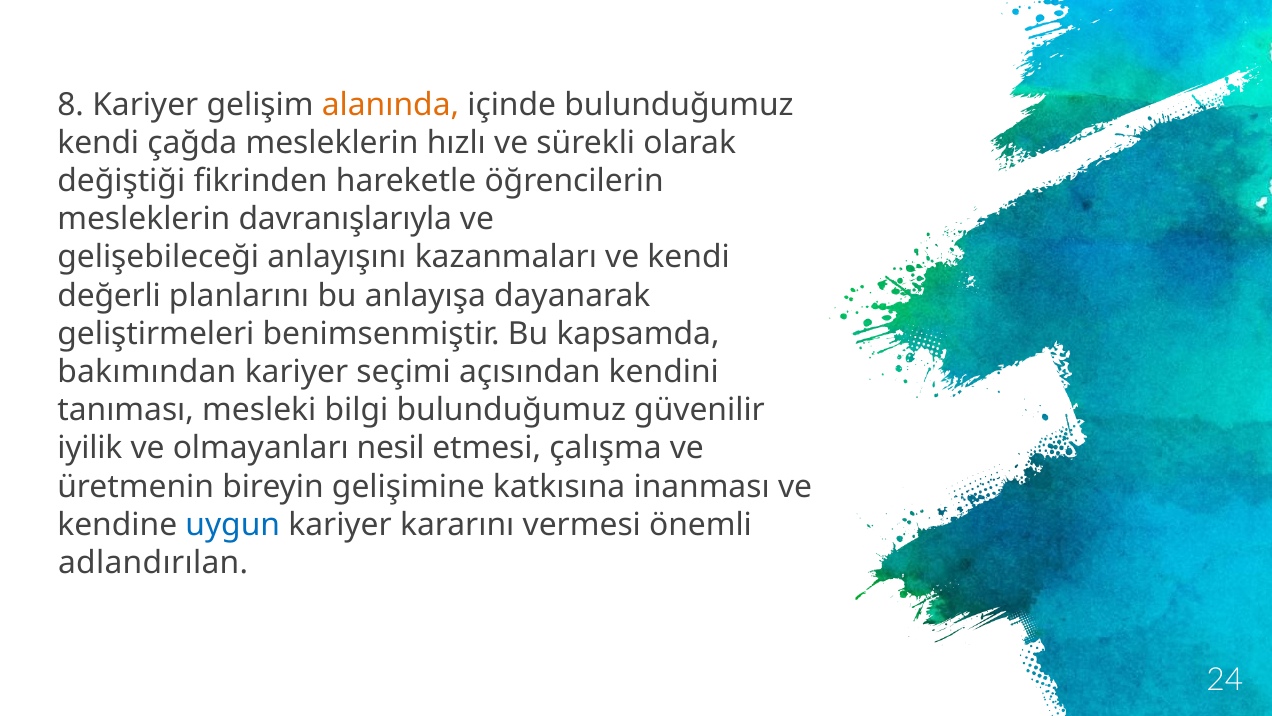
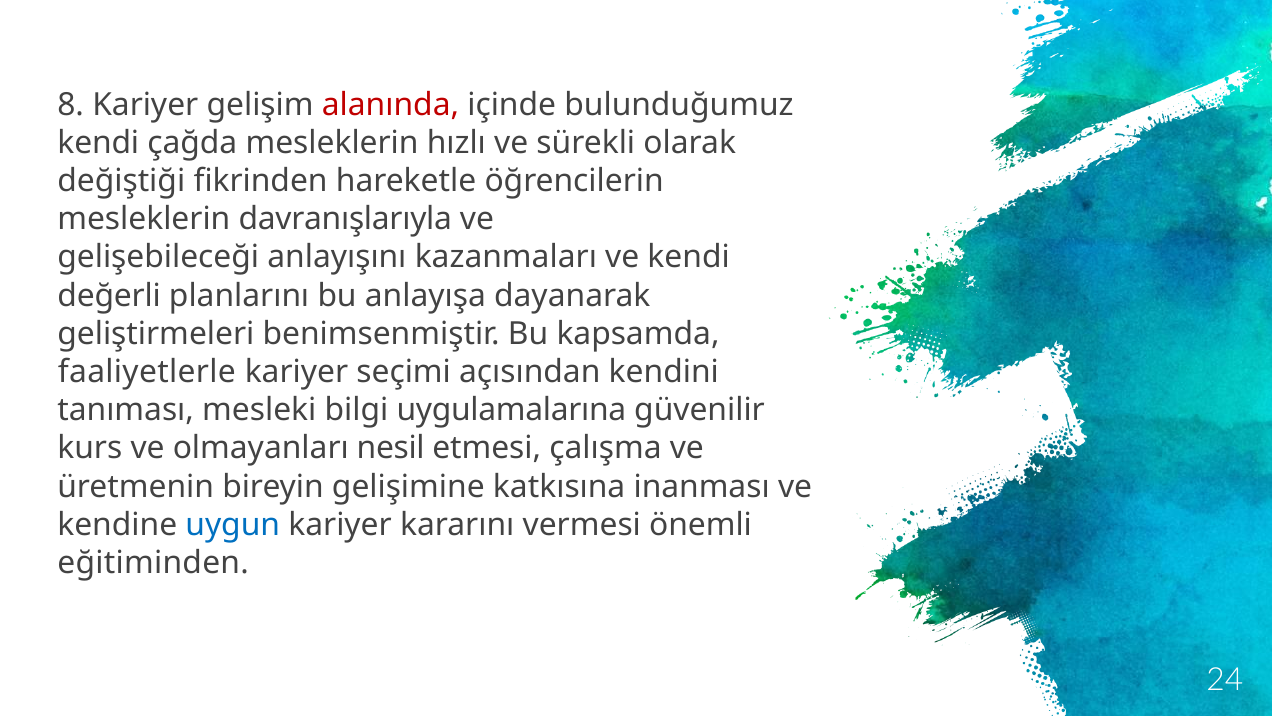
alanında colour: orange -> red (390, 105)
bakımından: bakımından -> faaliyetlerle (147, 372)
bilgi bulunduğumuz: bulunduğumuz -> uygulamalarına (511, 410)
iyilik: iyilik -> kurs (90, 448)
adlandırılan: adlandırılan -> eğitiminden (153, 563)
